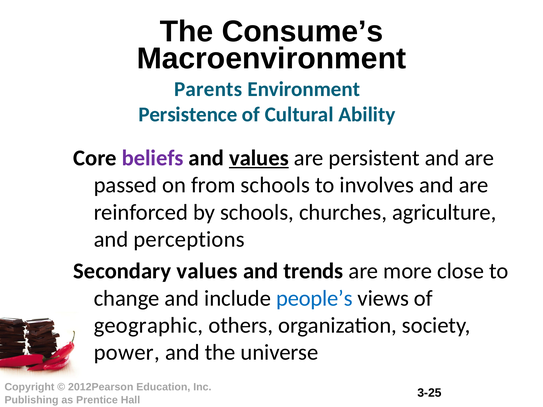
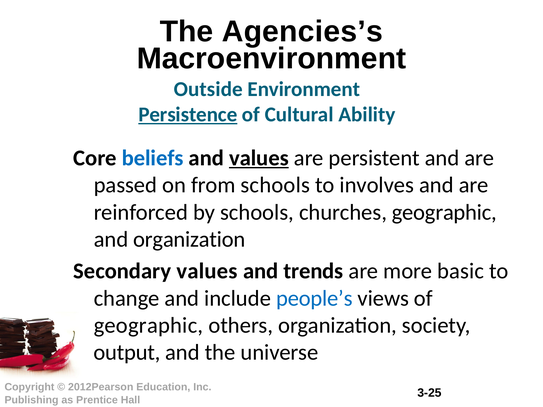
Consume’s: Consume’s -> Agencies’s (302, 32)
Parents: Parents -> Outside (208, 89)
Persistence underline: none -> present (188, 115)
beliefs colour: purple -> blue (153, 158)
churches agriculture: agriculture -> geographic (444, 212)
and perceptions: perceptions -> organization (189, 240)
close: close -> basic (461, 271)
power: power -> output (127, 353)
